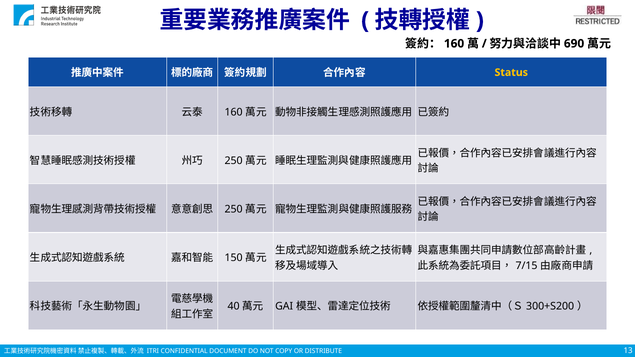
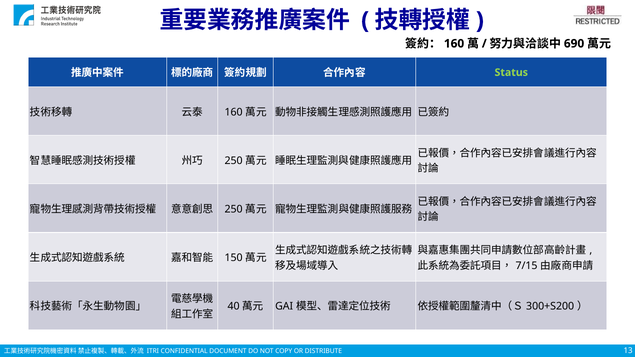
Status colour: yellow -> light green (511, 72)
